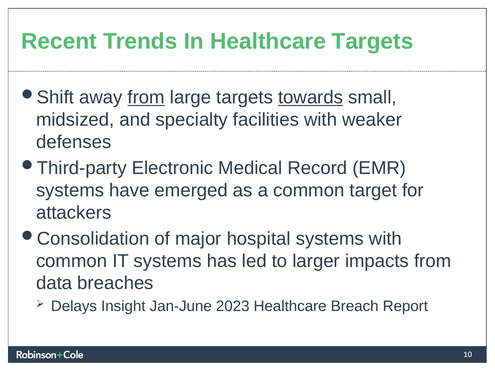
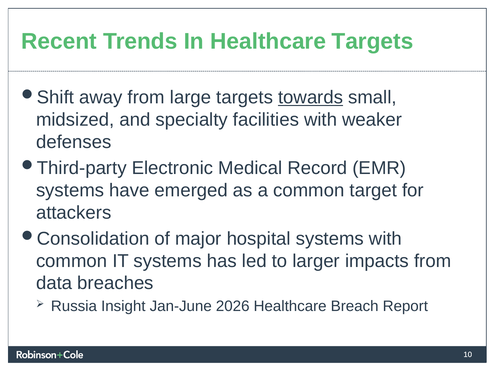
from underline: present -> none (146, 98)
Delays: Delays -> Russia (74, 306)
2023: 2023 -> 2026 (233, 306)
